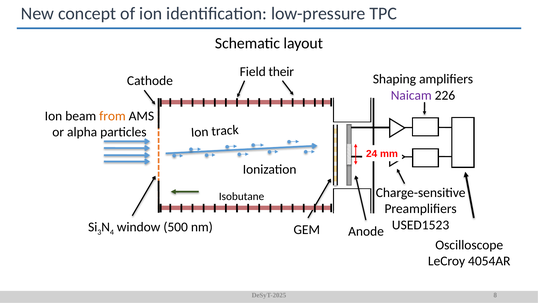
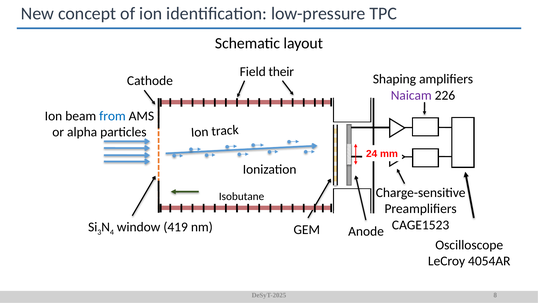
from colour: orange -> blue (112, 116)
USED1523: USED1523 -> CAGE1523 (421, 225)
500: 500 -> 419 (176, 227)
